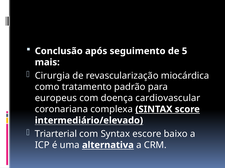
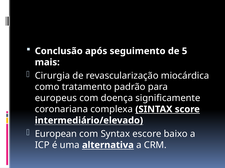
cardiovascular: cardiovascular -> significamente (168, 98)
Triarterial: Triarterial -> European (56, 134)
